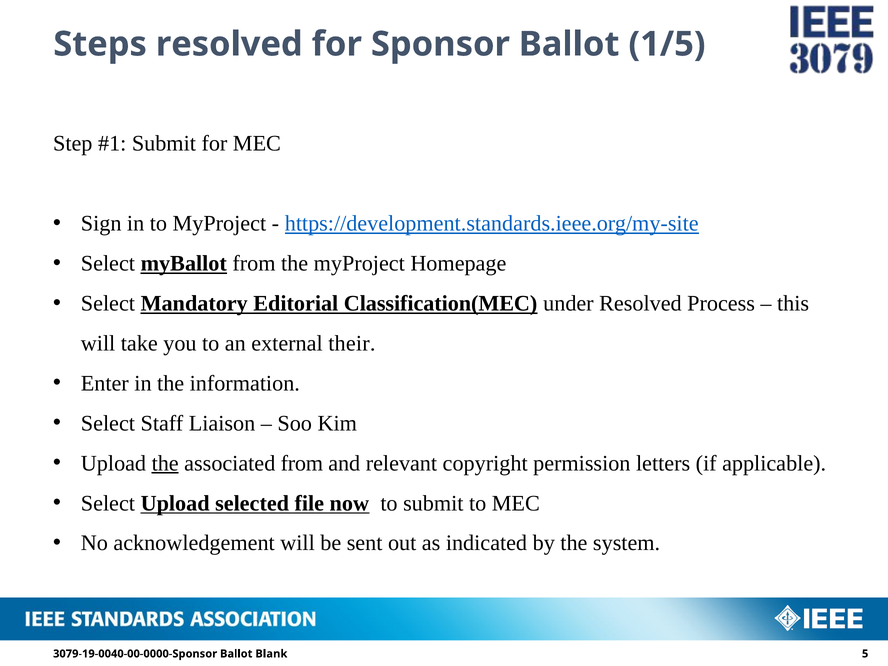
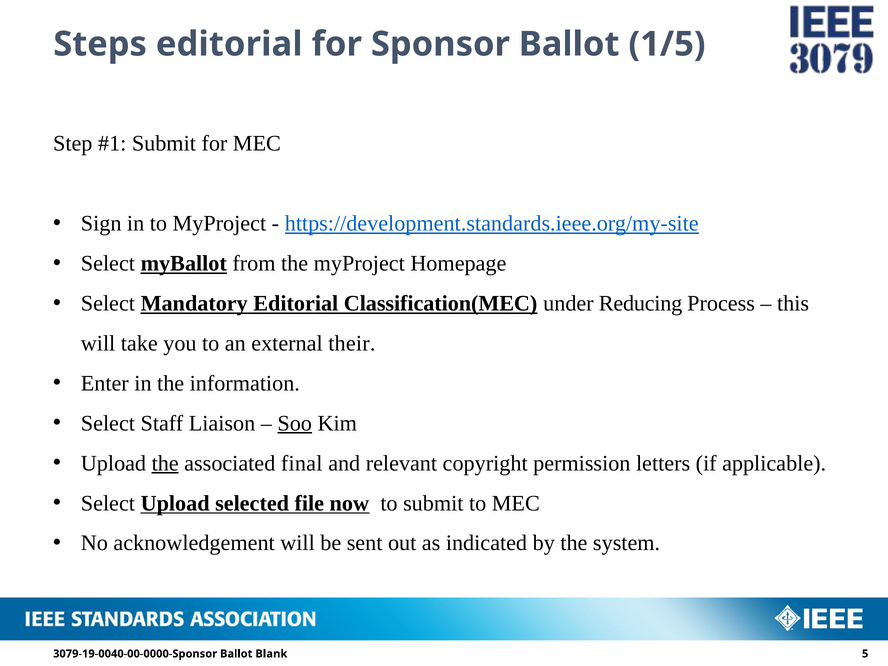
Steps resolved: resolved -> editorial (229, 44)
under Resolved: Resolved -> Reducing (641, 303)
Soo underline: none -> present (295, 423)
associated from: from -> final (302, 463)
